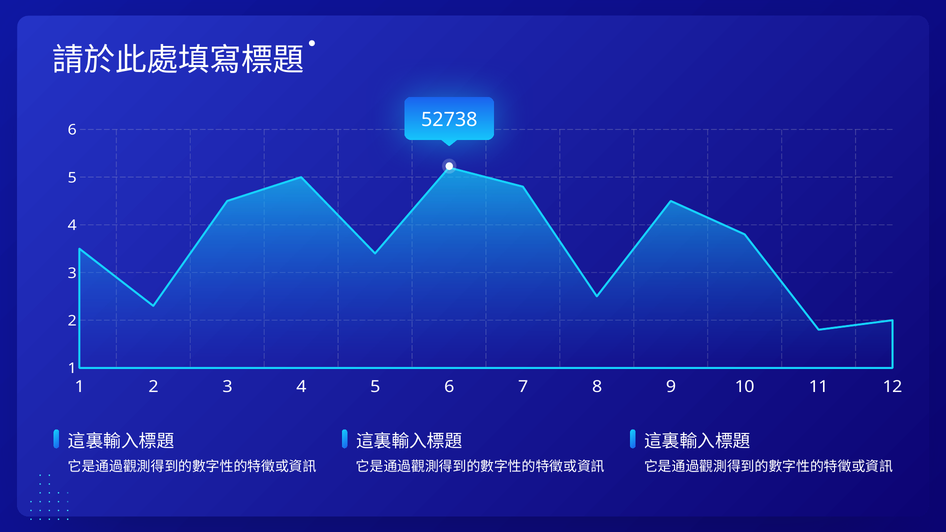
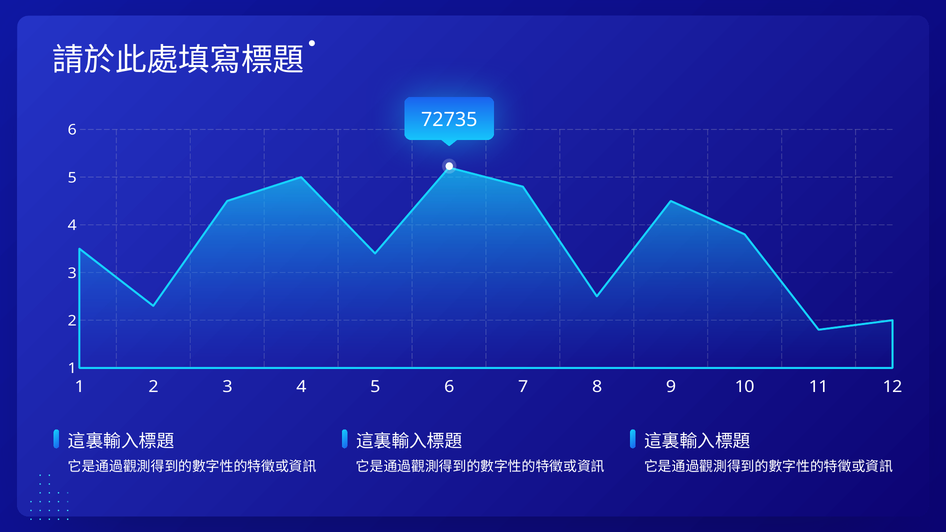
52738: 52738 -> 72735 (449, 120)
